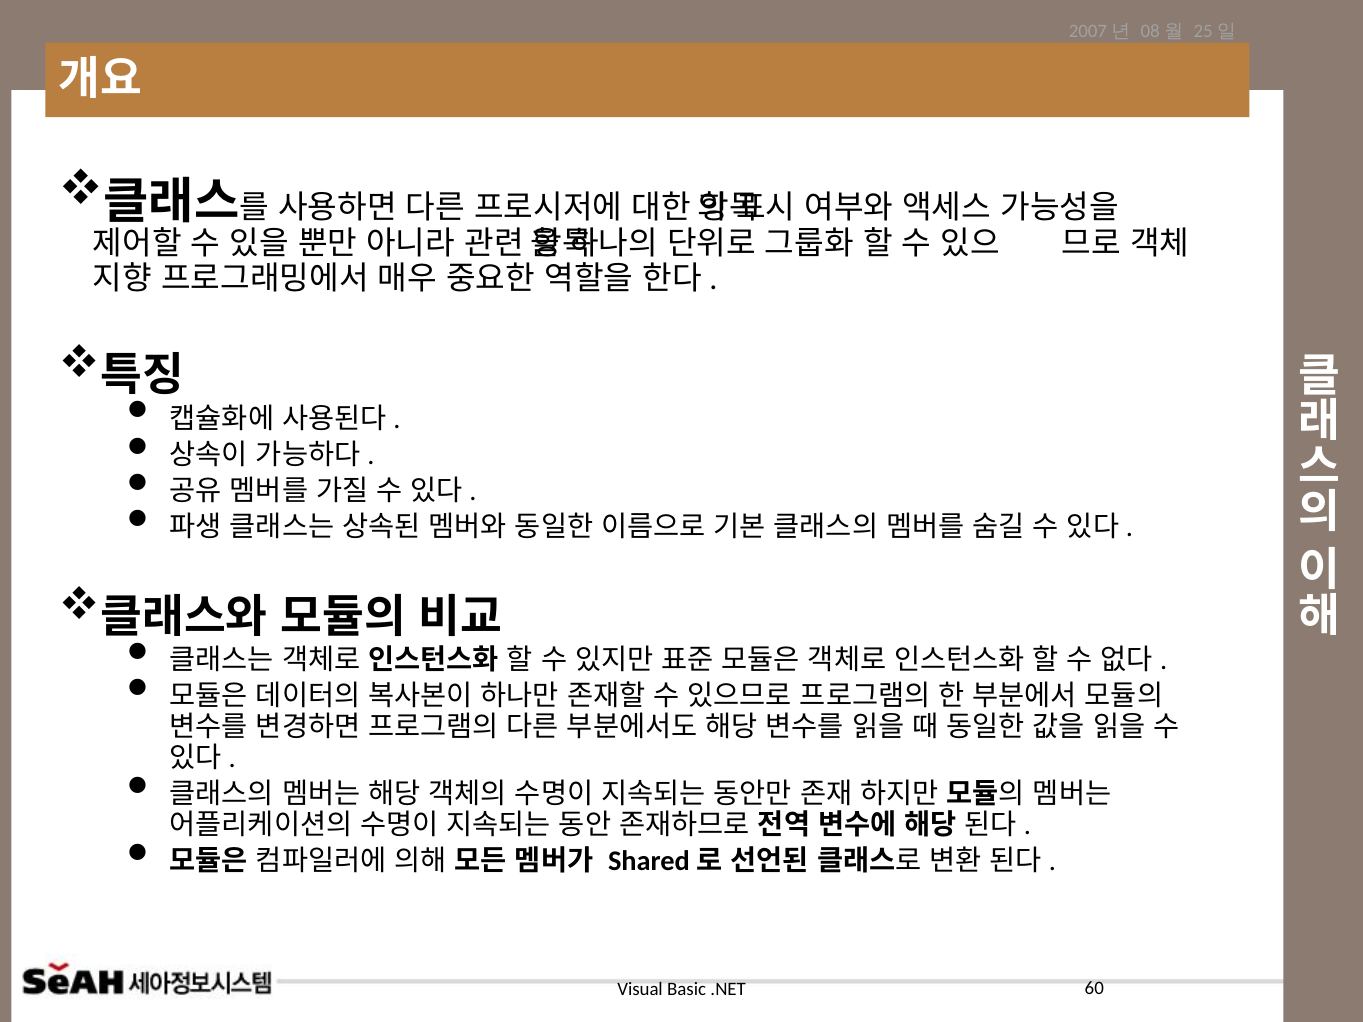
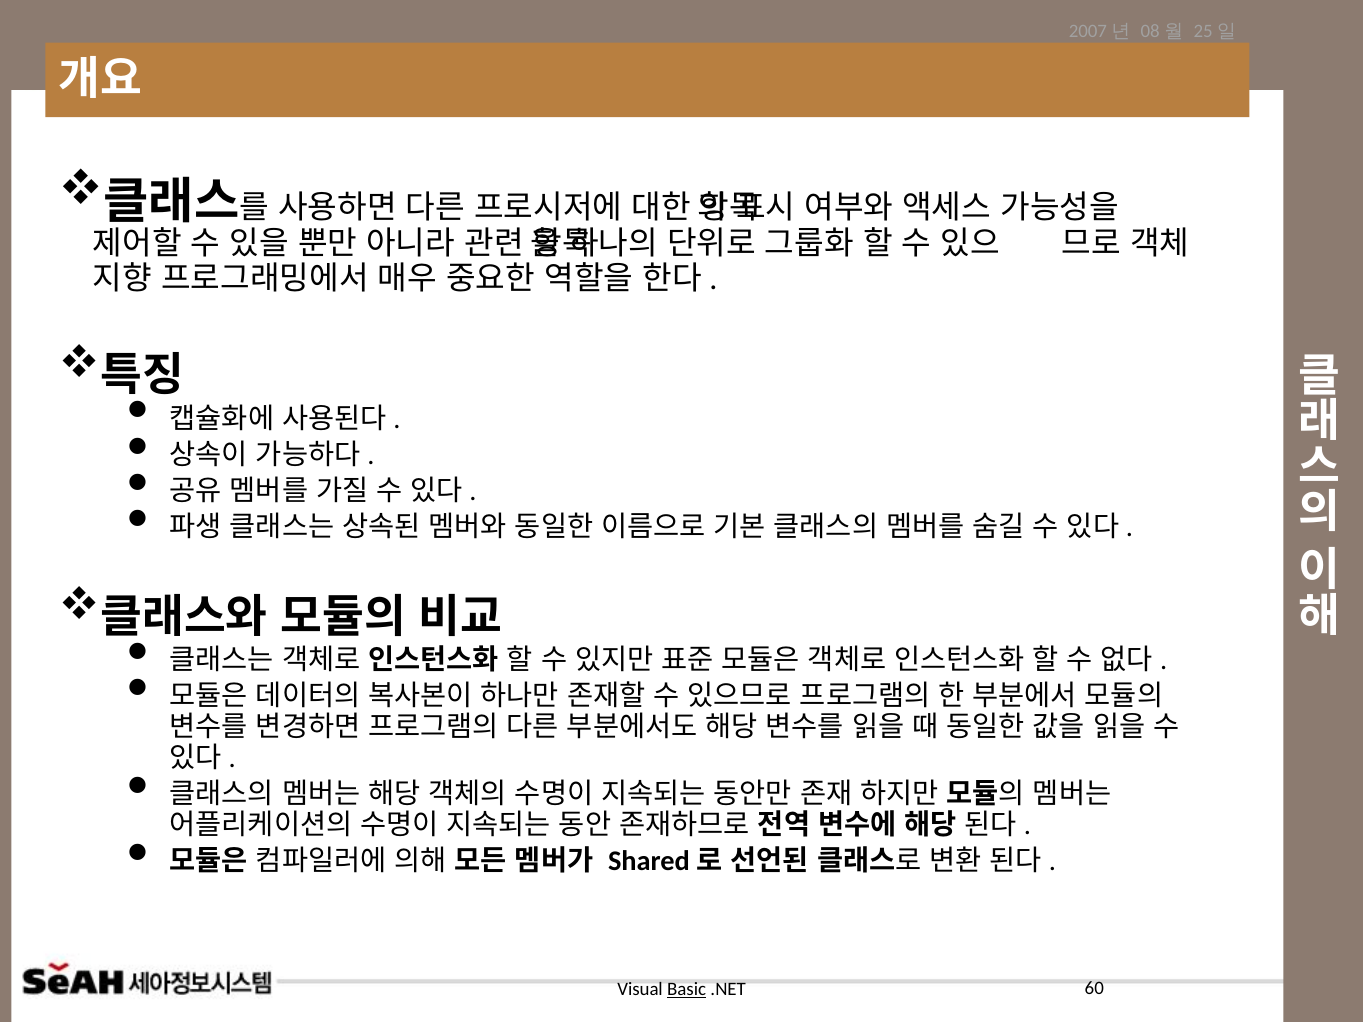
Basic underline: none -> present (687, 989)
